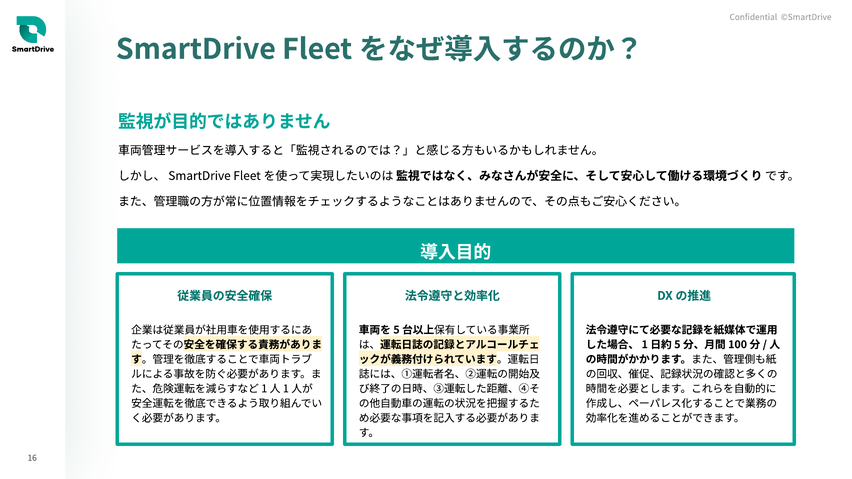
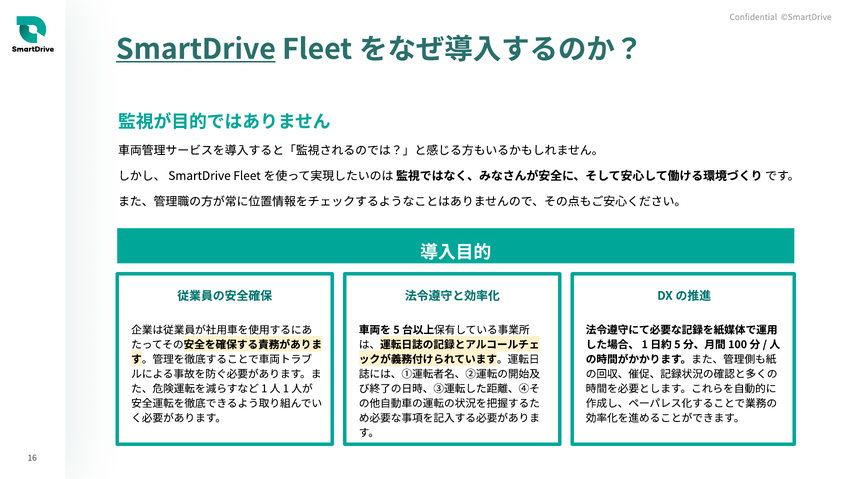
SmartDrive underline: none -> present (196, 50)
